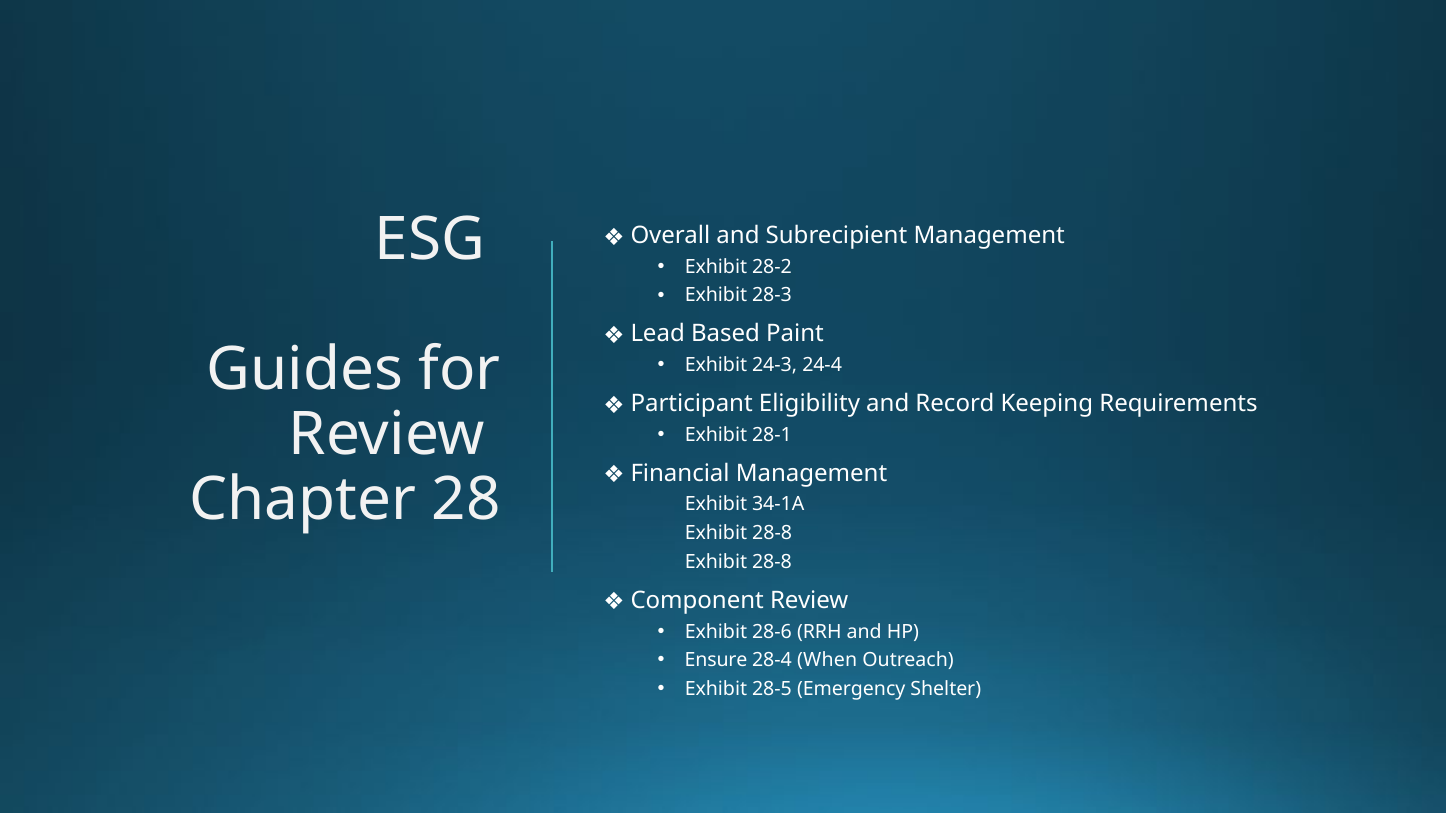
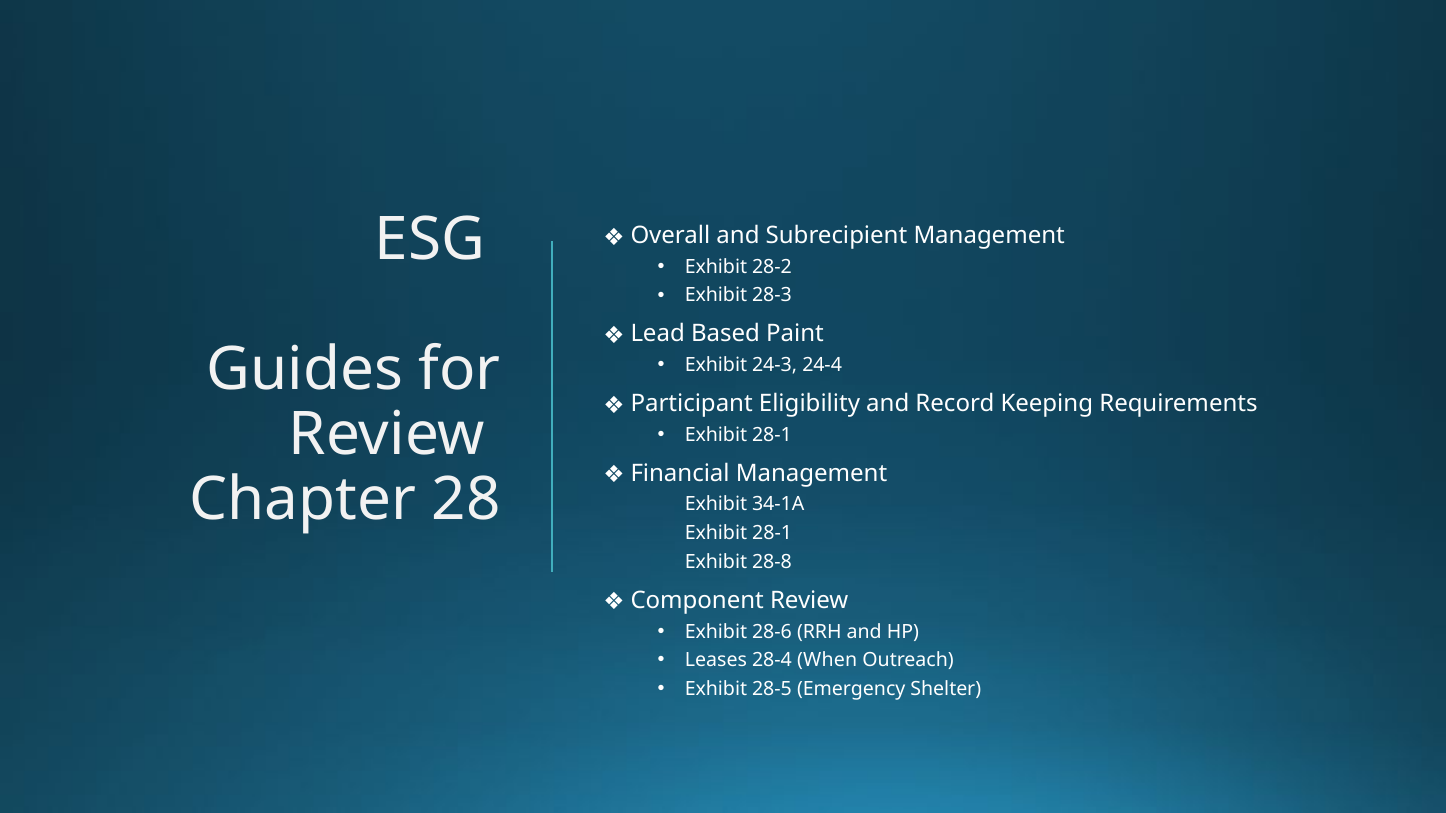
28-8: 28-8 -> 28-1 (772, 533)
Ensure: Ensure -> Leases (716, 661)
